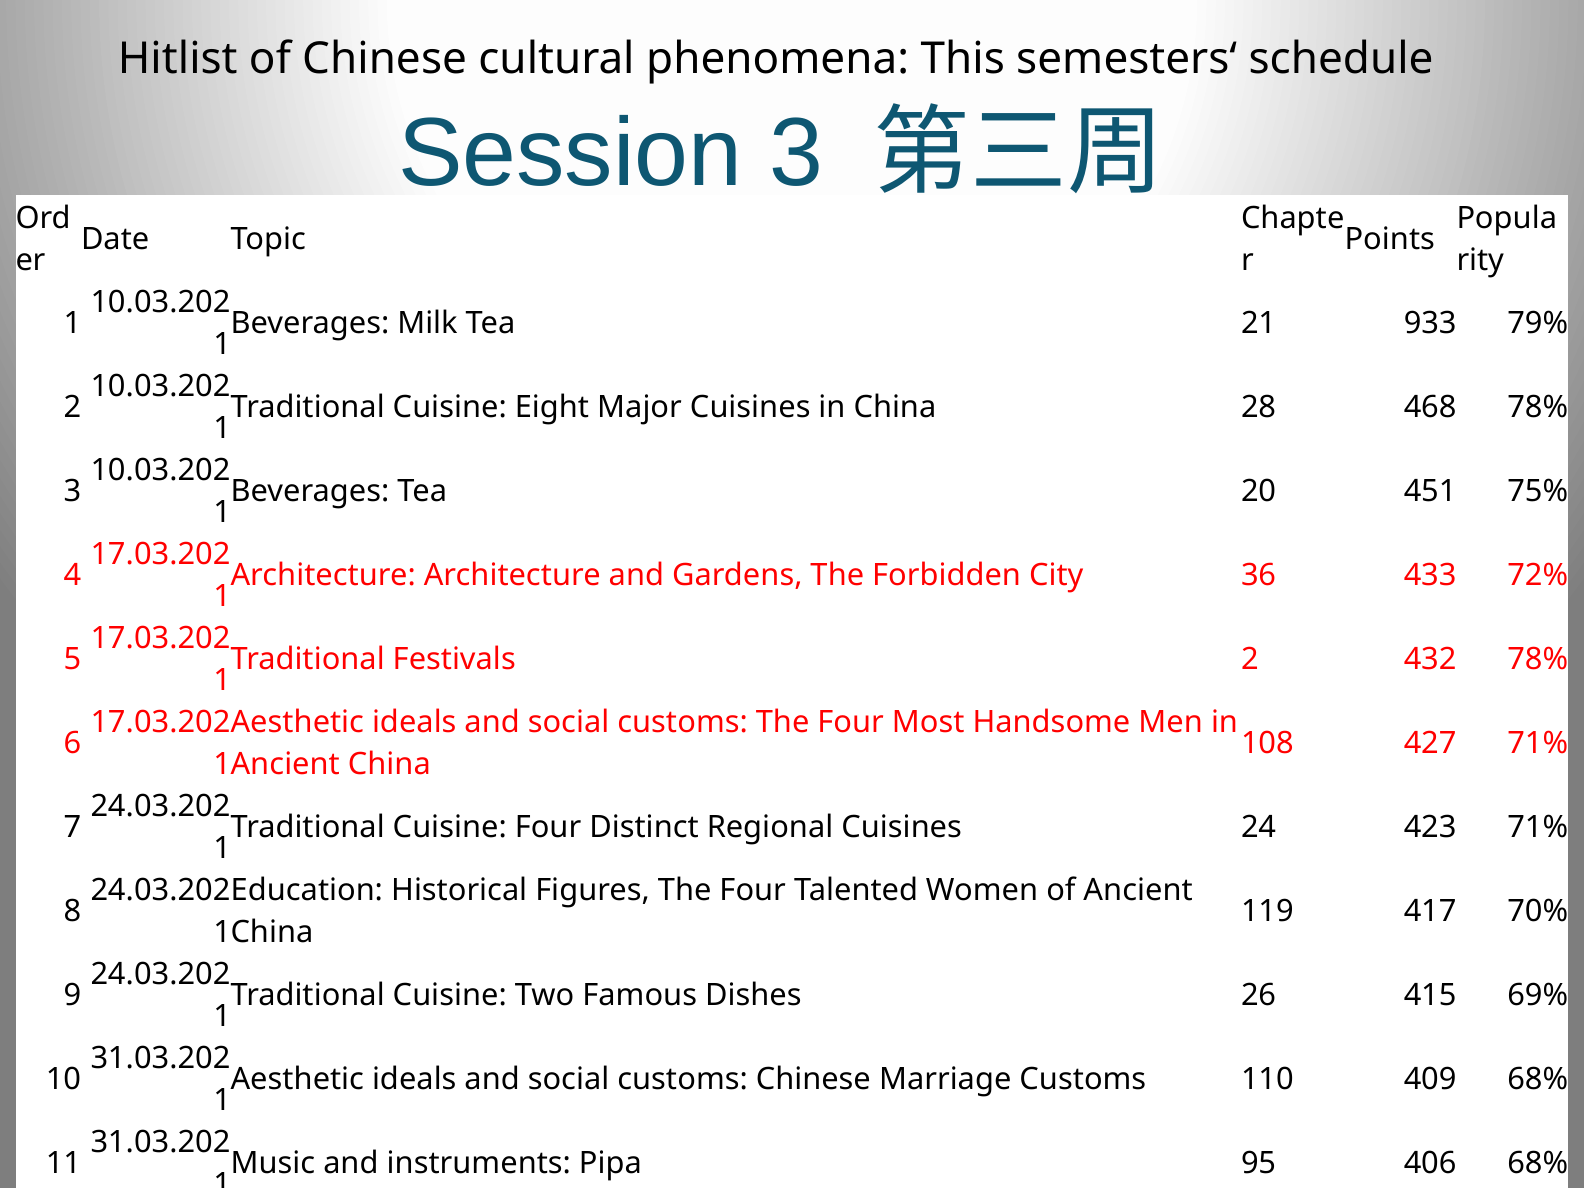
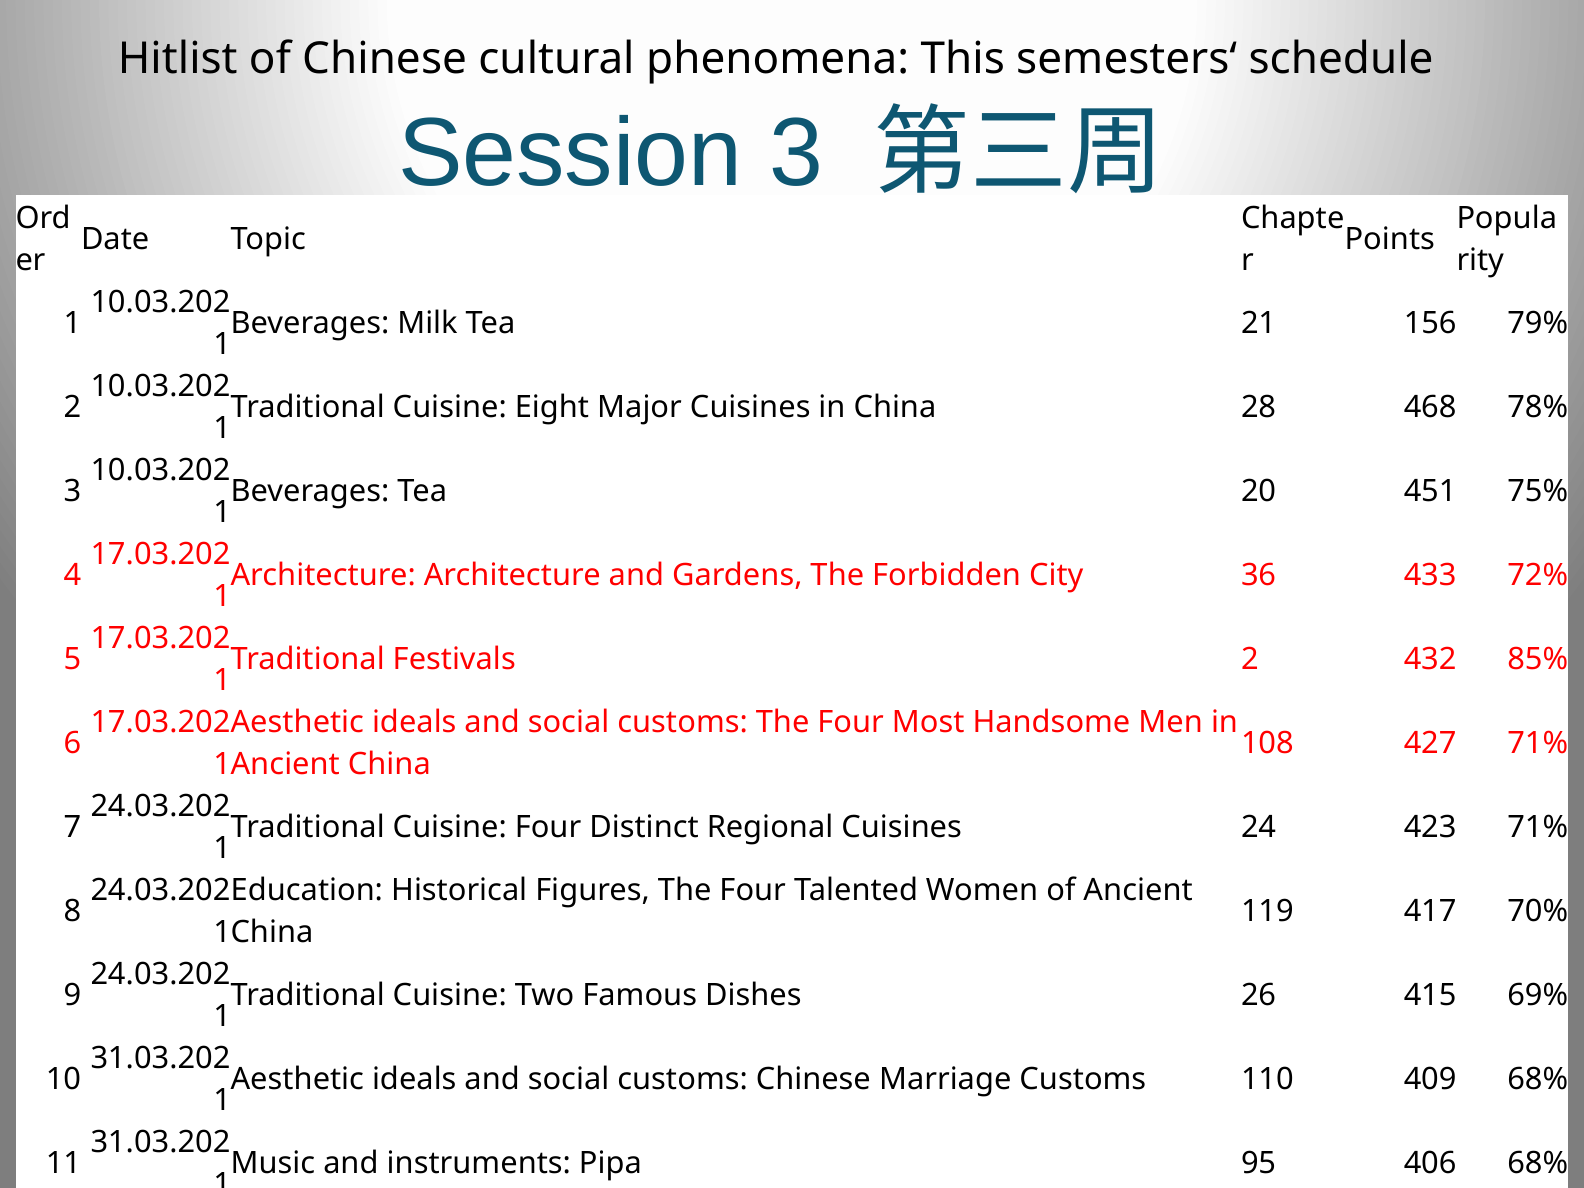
933: 933 -> 156 (1430, 323)
432 78%: 78% -> 85% (1538, 659)
